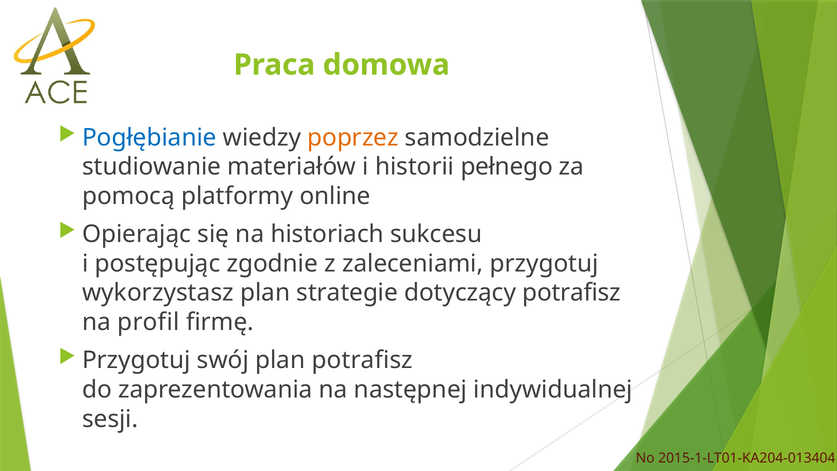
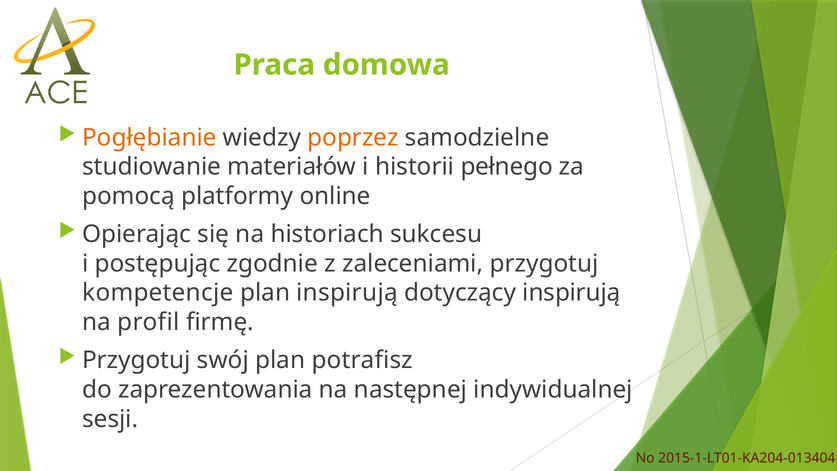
Pogłębianie colour: blue -> orange (149, 138)
wykorzystasz: wykorzystasz -> kompetencje (158, 293)
plan strategie: strategie -> inspirują (347, 293)
dotyczący potrafisz: potrafisz -> inspirują (572, 293)
